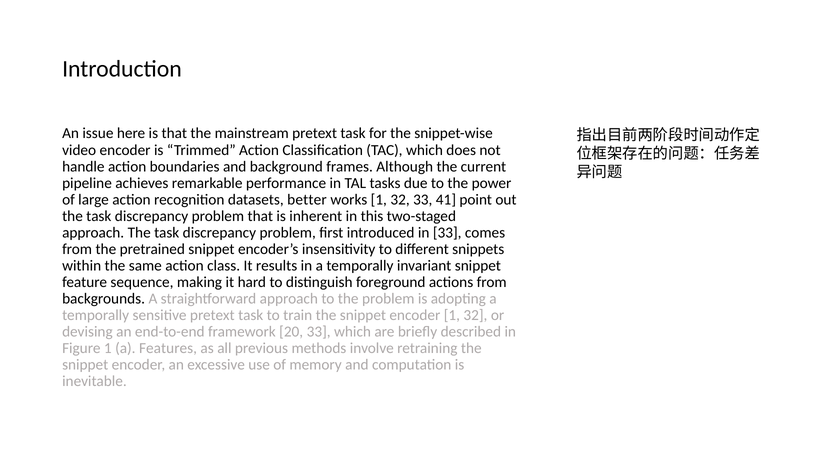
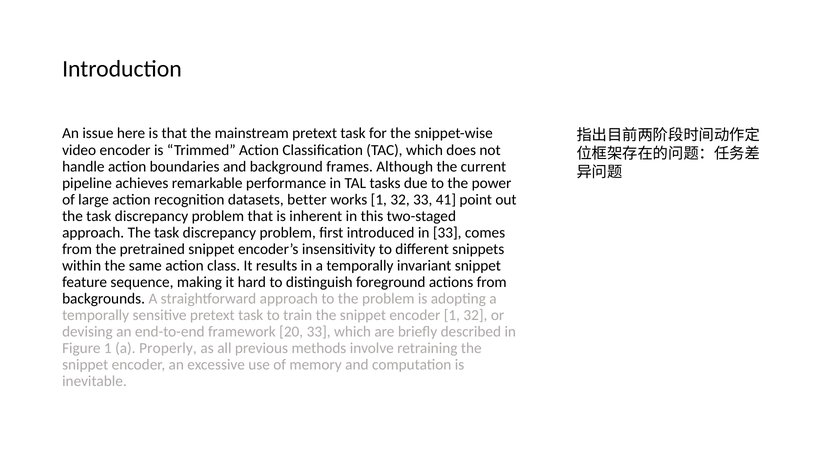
Features: Features -> Properly (168, 348)
